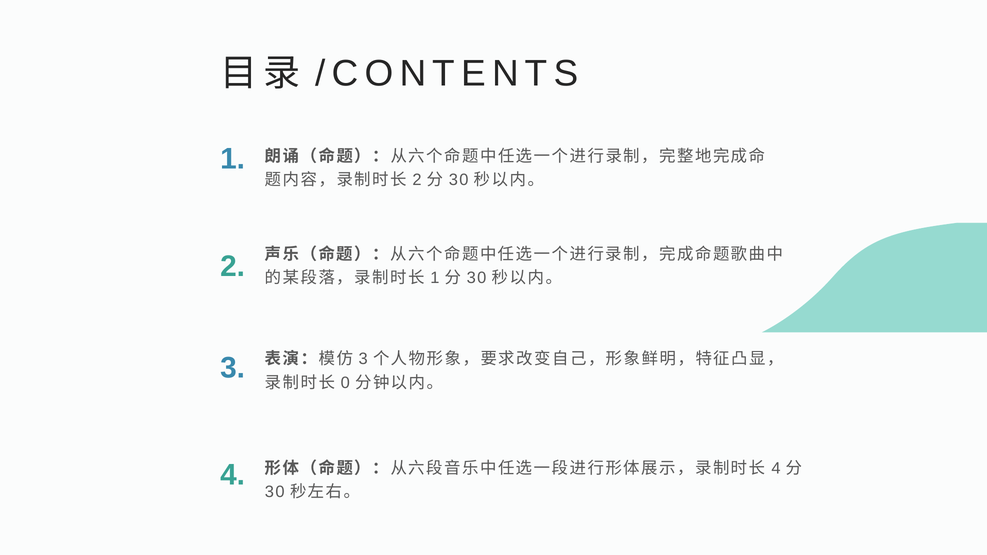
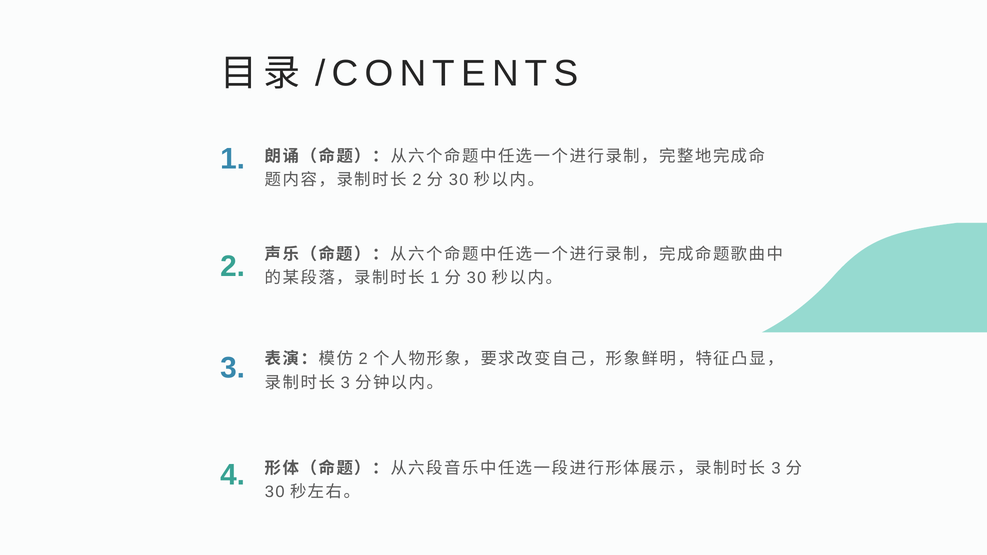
3: 3 -> 2 (363, 359)
0: 0 -> 3 (345, 383)
4: 4 -> 3 (776, 469)
